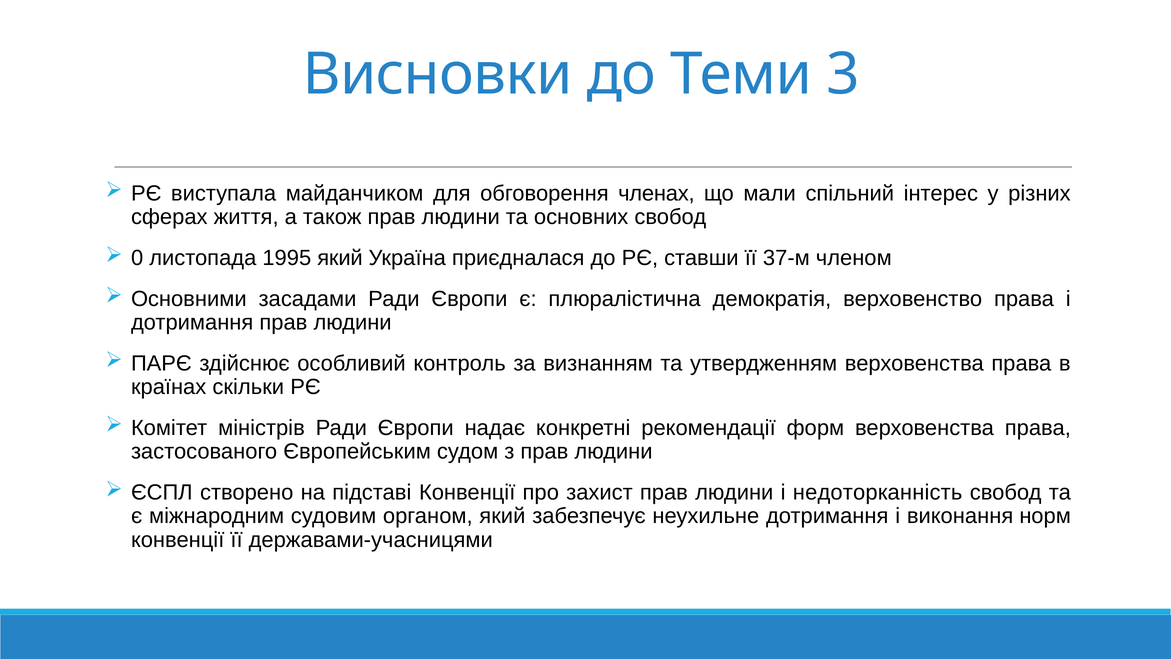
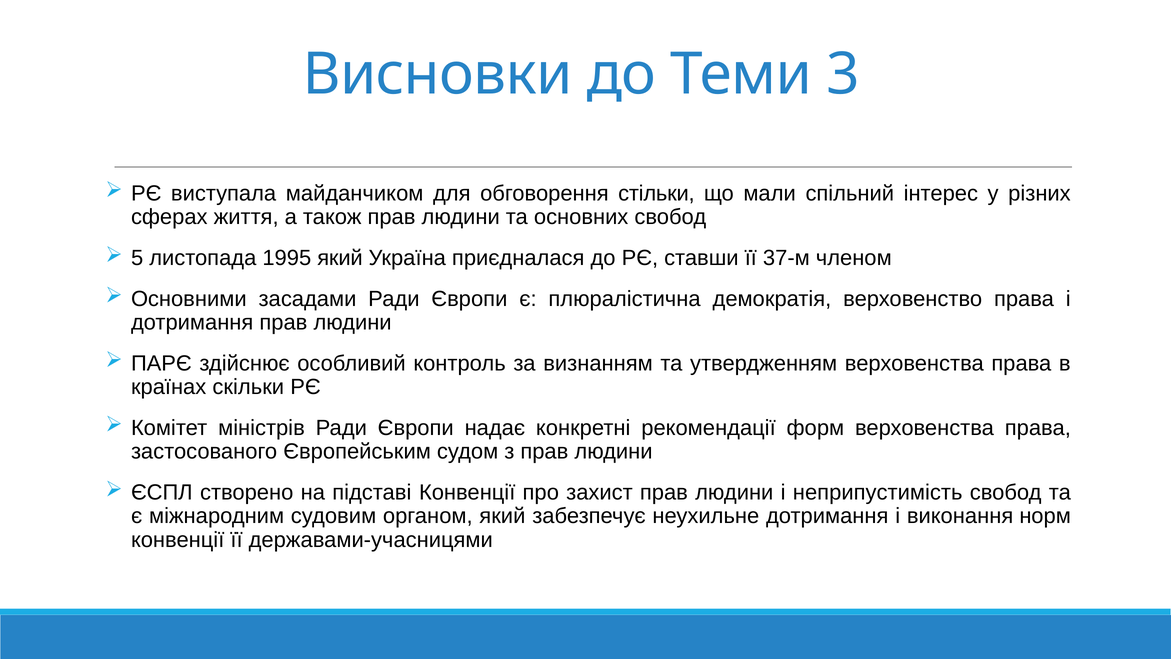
членах: членах -> стільки (656, 193)
0: 0 -> 5 (137, 258)
недоторканність: недоторканність -> неприпустимість (878, 492)
